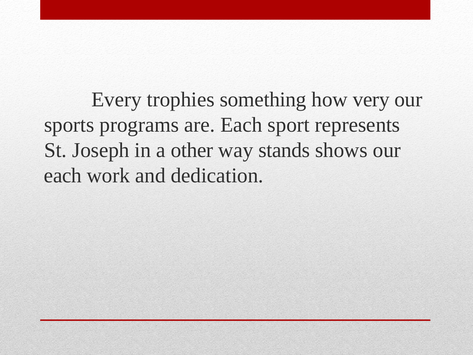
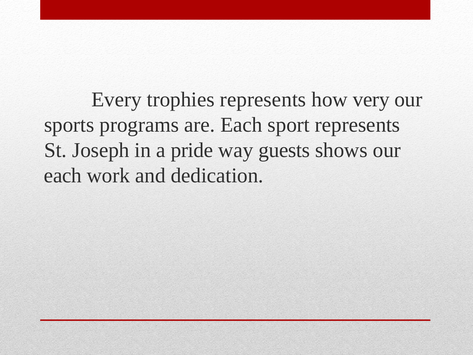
trophies something: something -> represents (263, 100)
other: other -> pride (192, 150)
stands: stands -> guests (284, 150)
